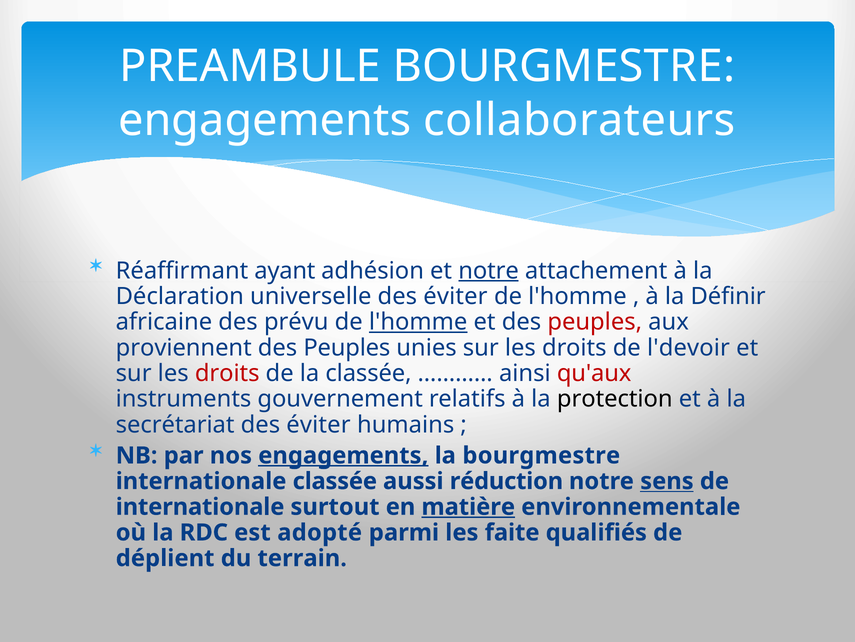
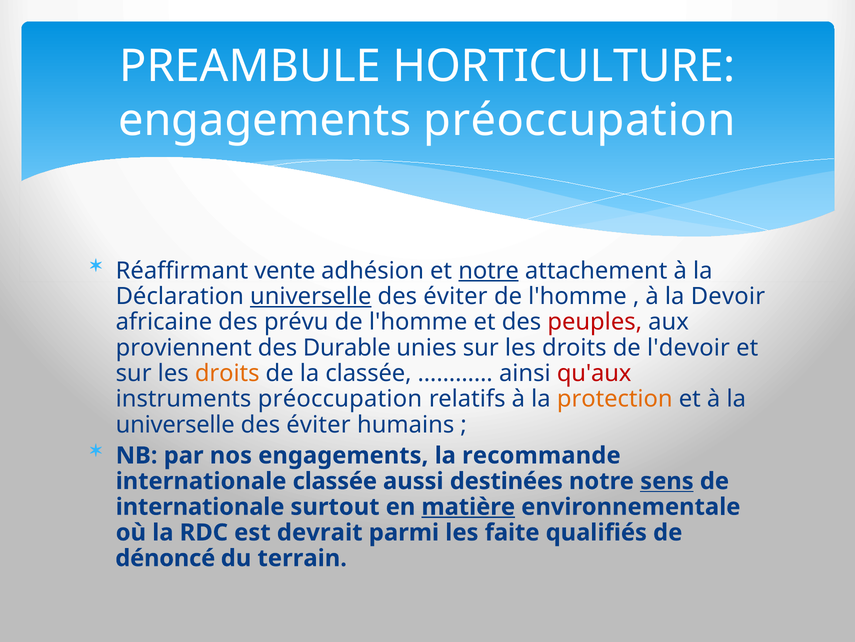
PREAMBULE BOURGMESTRE: BOURGMESTRE -> HORTICULTURE (564, 66)
engagements collaborateurs: collaborateurs -> préoccupation (579, 120)
ayant: ayant -> vente (285, 270)
universelle underline: none -> present (311, 296)
Définir: Définir -> Devoir (728, 296)
l'homme underline: present -> none (418, 322)
Peuples: Peuples -> Durable (347, 347)
droits colour: red -> orange (227, 373)
instruments gouvernement: gouvernement -> préoccupation (340, 399)
protection colour: black -> orange (615, 399)
secrétariat: secrétariat -> universelle (175, 424)
engagements underline: present -> none (343, 455)
la bourgmestre: bourgmestre -> recommande (541, 455)
réduction: réduction -> destinées (506, 481)
adopté: adopté -> devrait (320, 532)
déplient: déplient -> dénoncé (165, 558)
